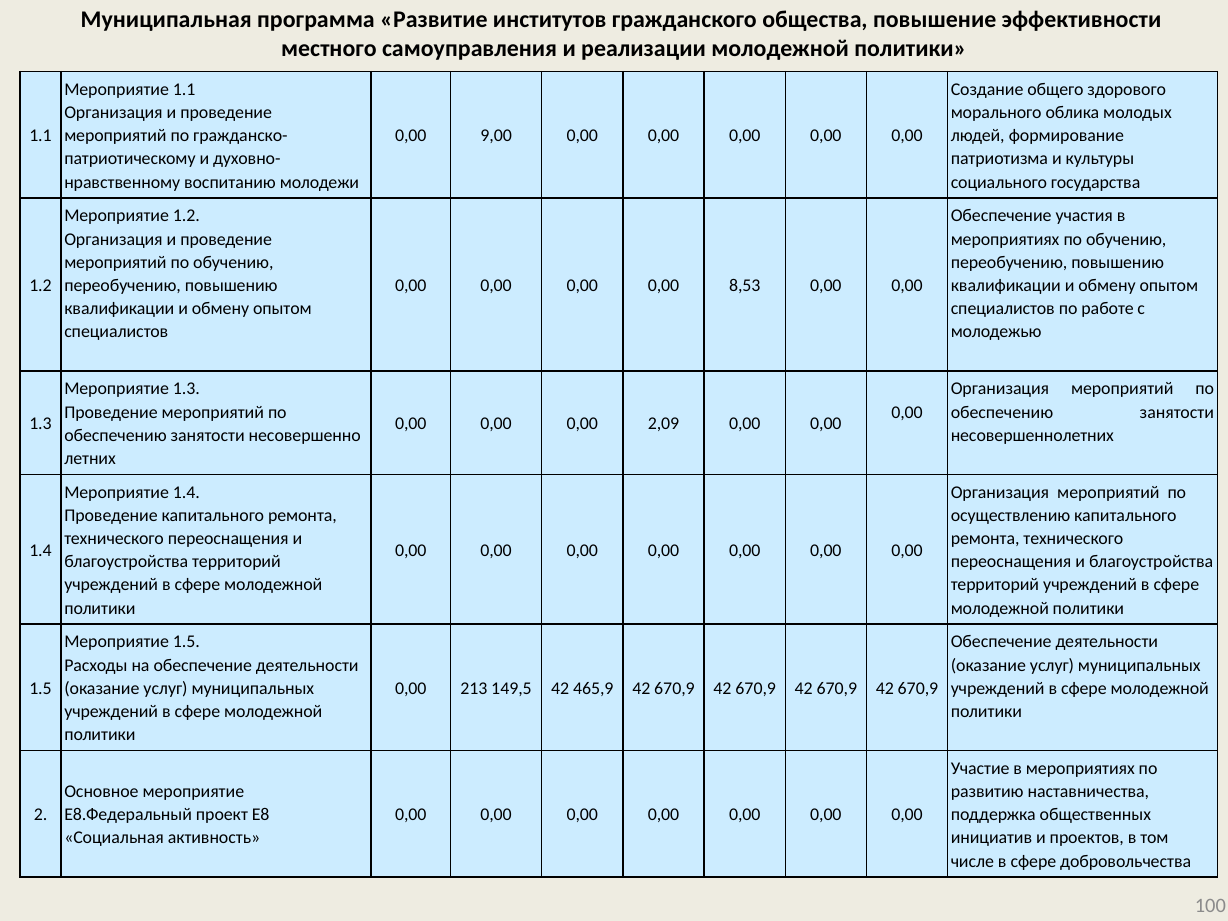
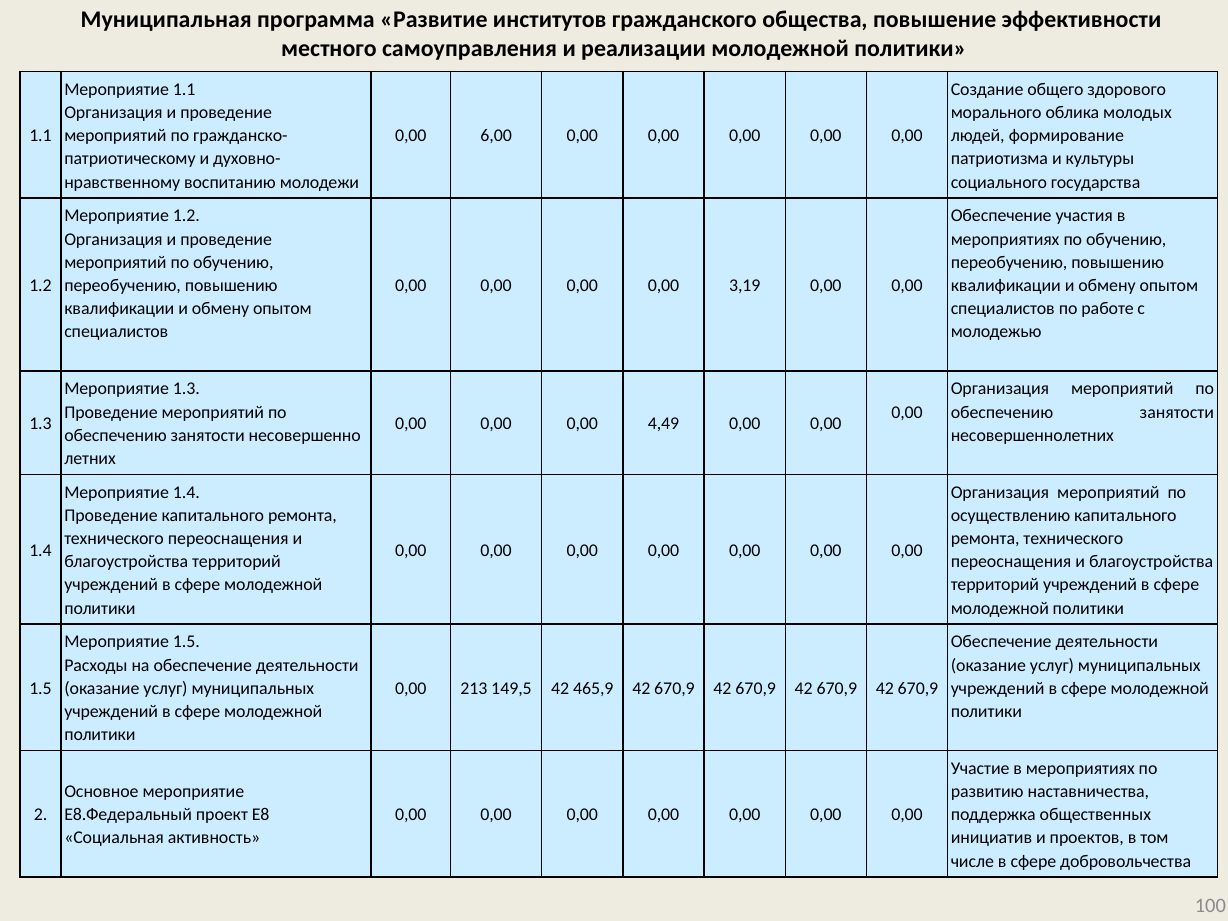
9,00: 9,00 -> 6,00 (496, 136)
8,53: 8,53 -> 3,19 (745, 286)
2,09: 2,09 -> 4,49 (664, 424)
